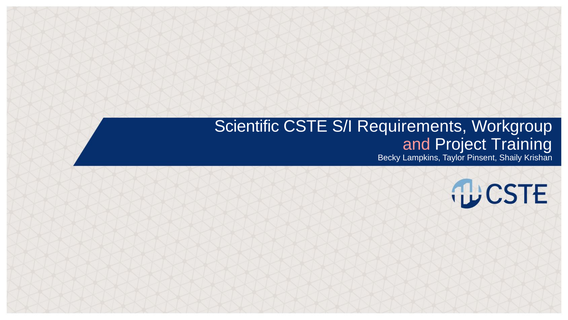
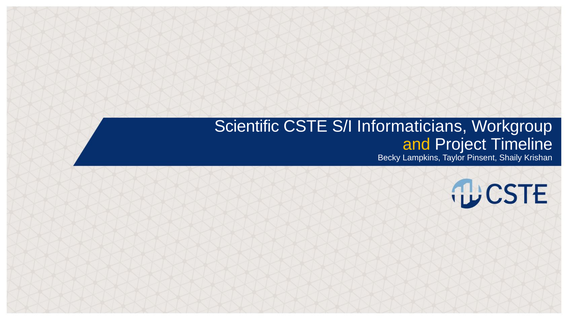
Requirements: Requirements -> Informaticians (412, 126)
and colour: pink -> yellow (416, 144)
Training: Training -> Timeline (522, 144)
